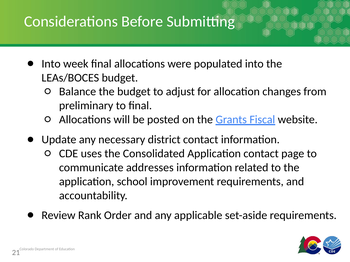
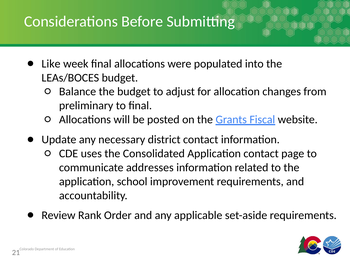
Into: Into -> Like (51, 64)
